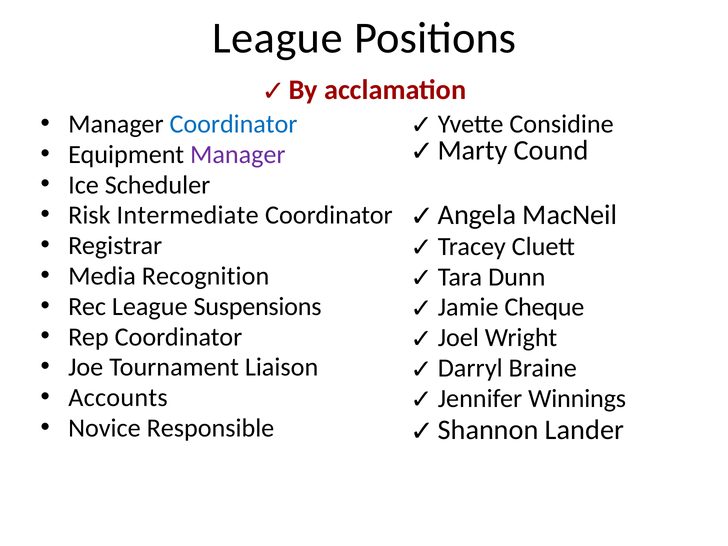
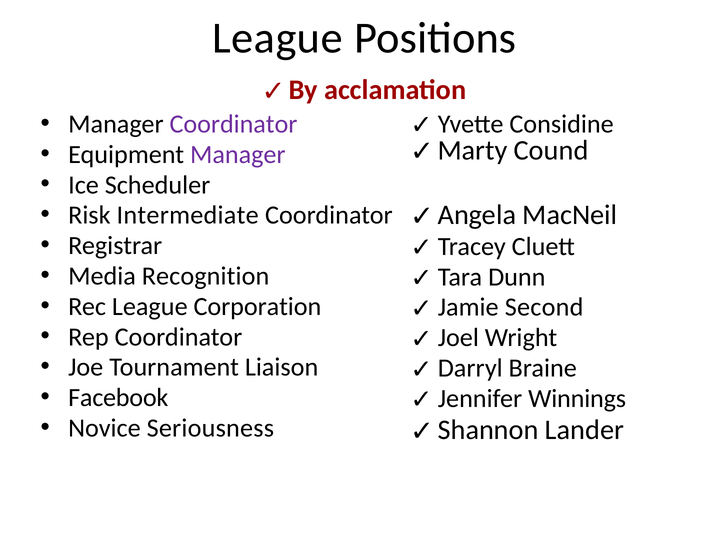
Coordinator colour: blue -> purple (233, 124)
Suspensions: Suspensions -> Corporation (257, 307)
Cheque: Cheque -> Second (544, 307)
Accounts: Accounts -> Facebook (118, 398)
Responsible: Responsible -> Seriousness (210, 428)
